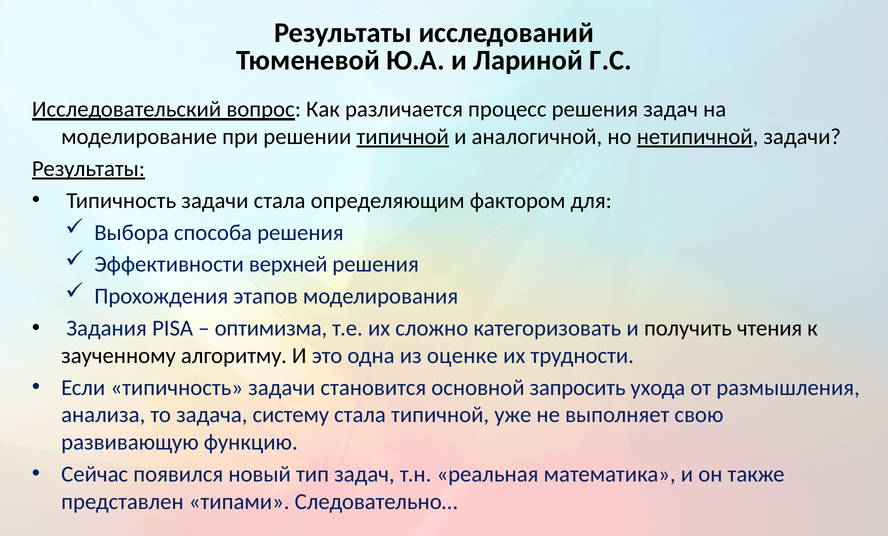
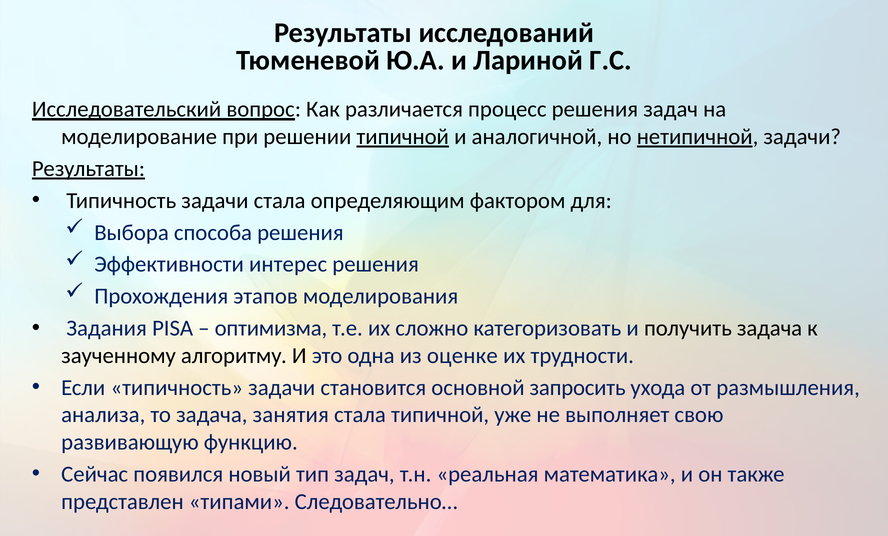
верхней: верхней -> интерес (288, 264)
получить чтения: чтения -> задача (770, 328)
систему: систему -> занятия (291, 415)
